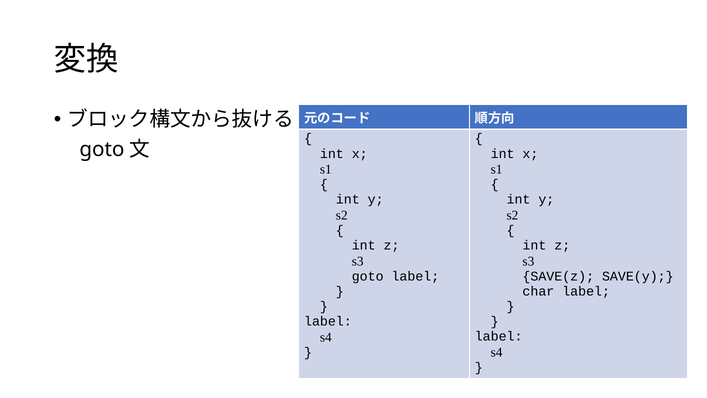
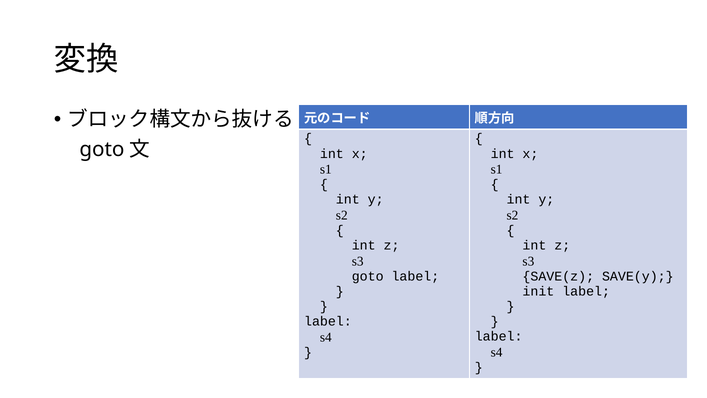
char: char -> init (538, 291)
